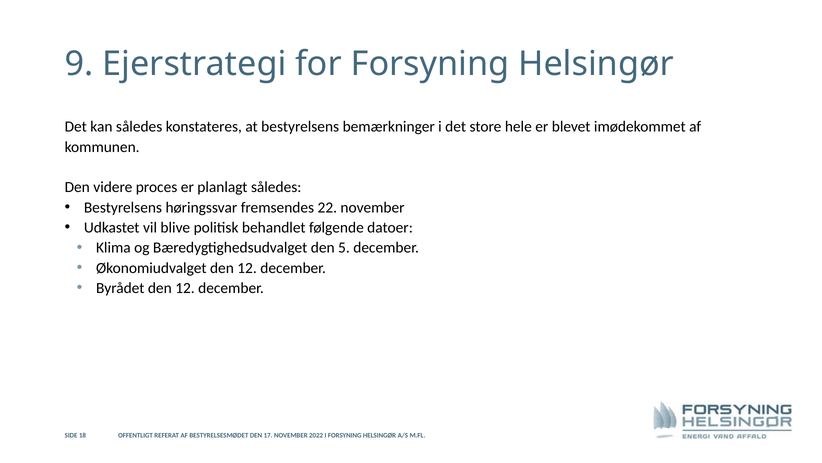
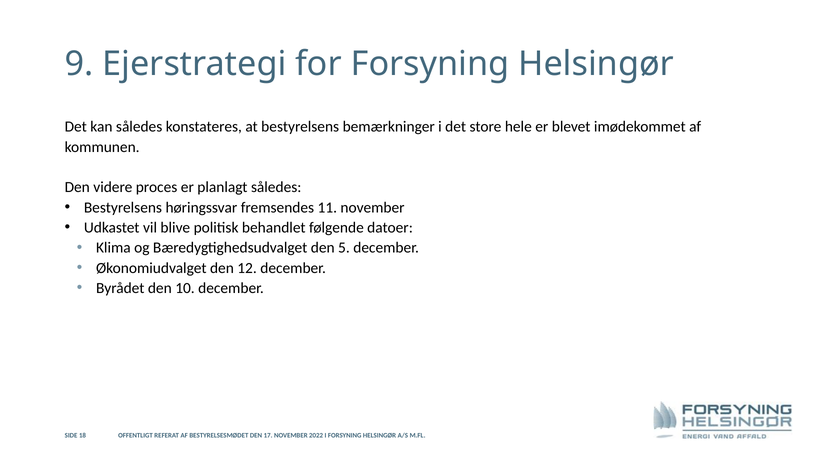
22: 22 -> 11 (327, 207)
Byrådet den 12: 12 -> 10 (185, 288)
